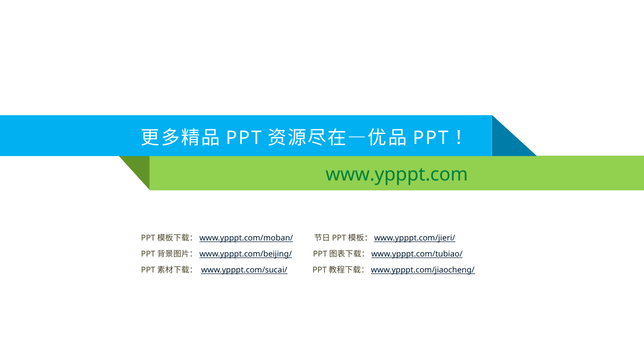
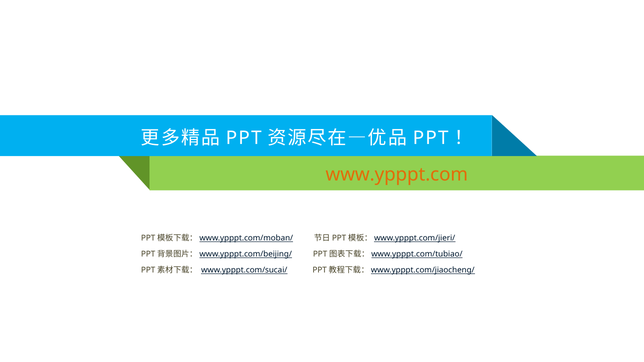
www.ypppt.com colour: green -> orange (397, 174)
